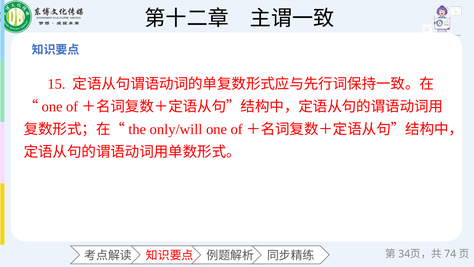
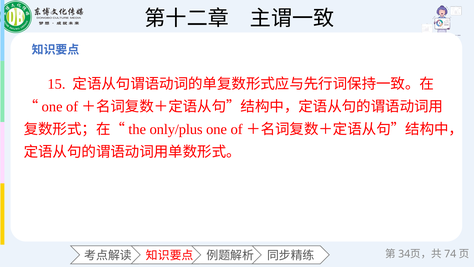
only/will: only/will -> only/plus (176, 129)
